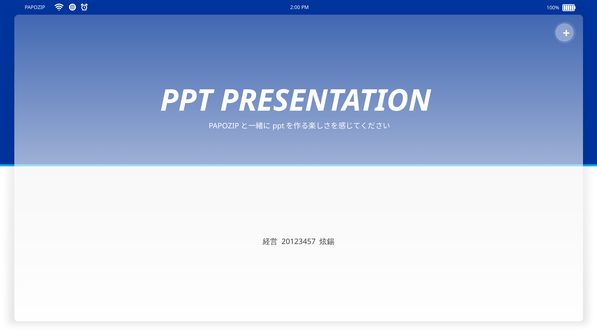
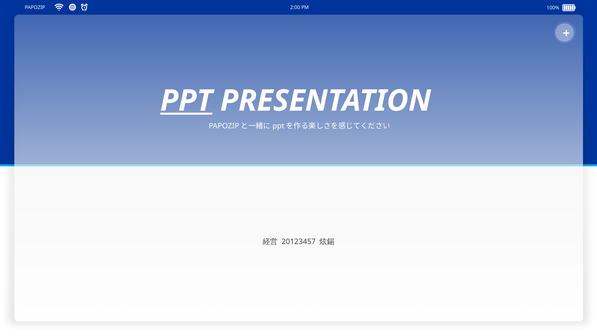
PPT underline: none -> present (186, 101)
